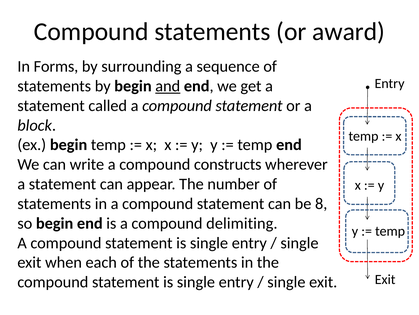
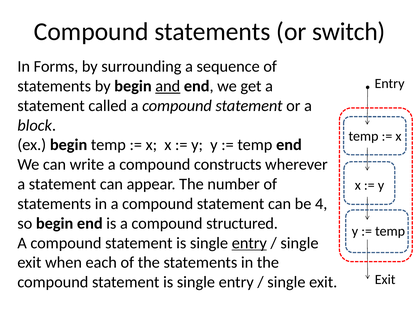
award: award -> switch (349, 32)
8: 8 -> 4 (321, 203)
delimiting: delimiting -> structured (242, 223)
entry underline: none -> present (249, 242)
